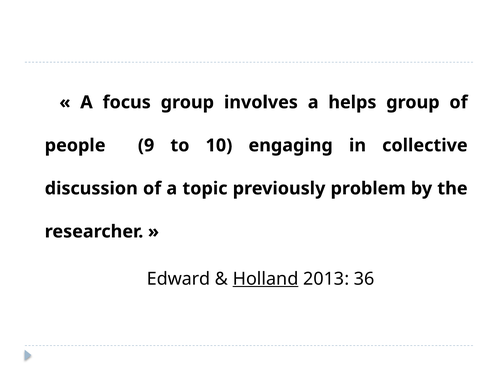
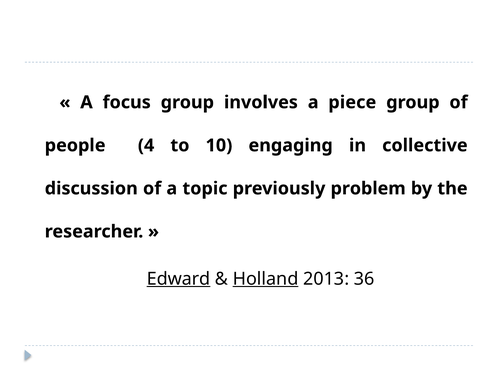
helps: helps -> piece (352, 102)
9: 9 -> 4 (146, 146)
Edward underline: none -> present (179, 279)
